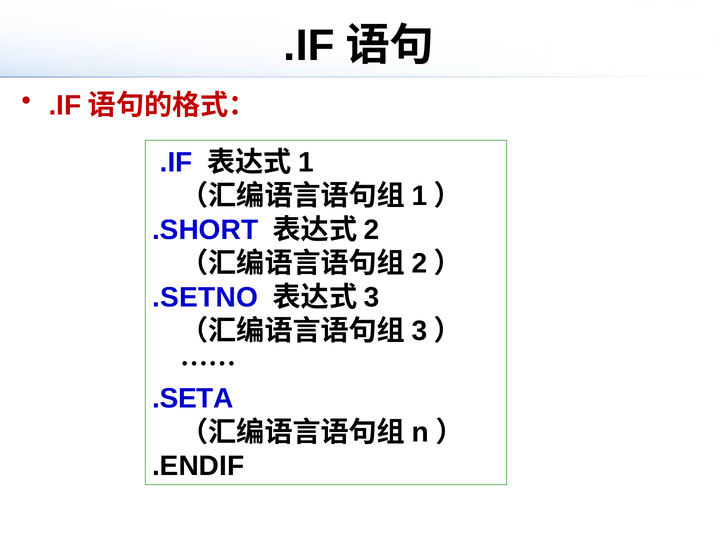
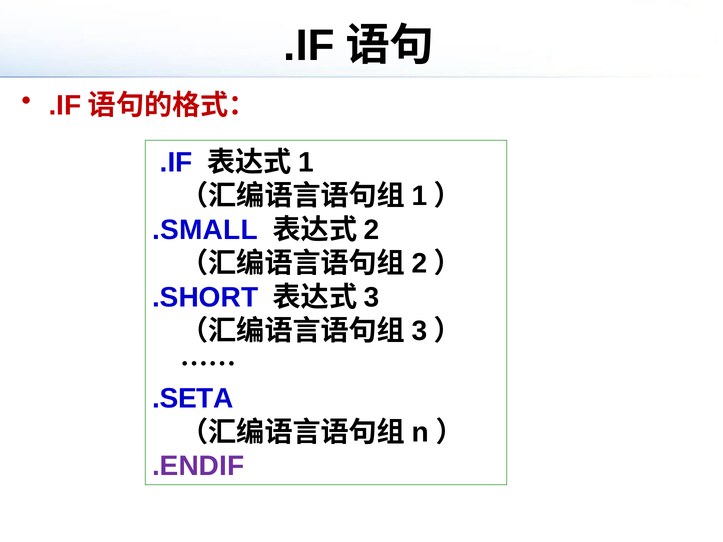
.SHORT: .SHORT -> .SMALL (205, 230)
.SETNO: .SETNO -> .SHORT (205, 298)
.ENDIF colour: black -> purple (198, 466)
